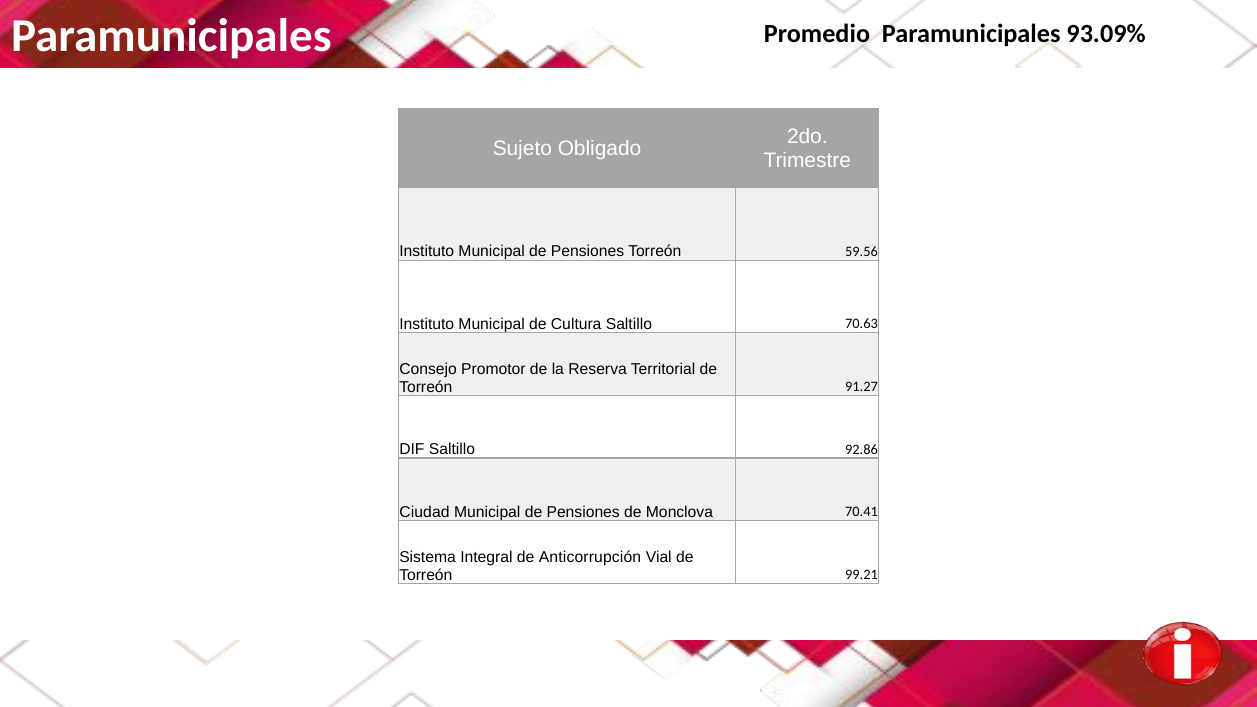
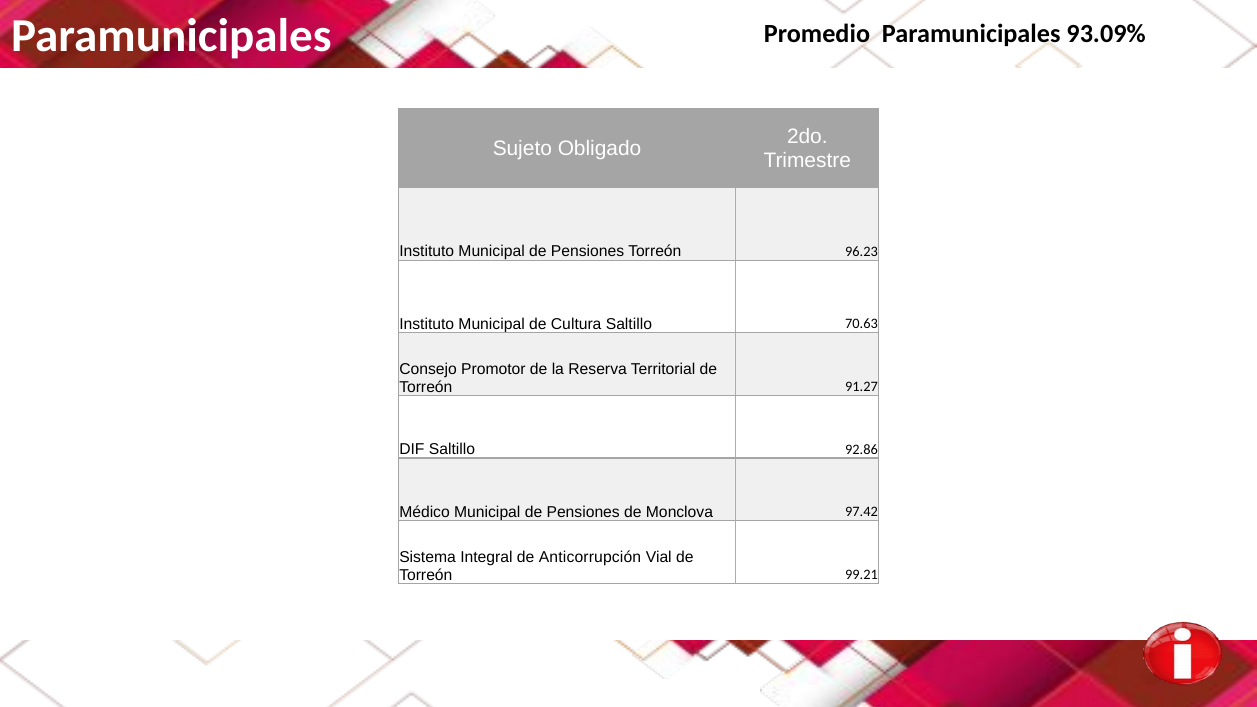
59.56: 59.56 -> 96.23 (861, 252)
Ciudad: Ciudad -> Médico (425, 512)
70.41: 70.41 -> 97.42 (861, 512)
